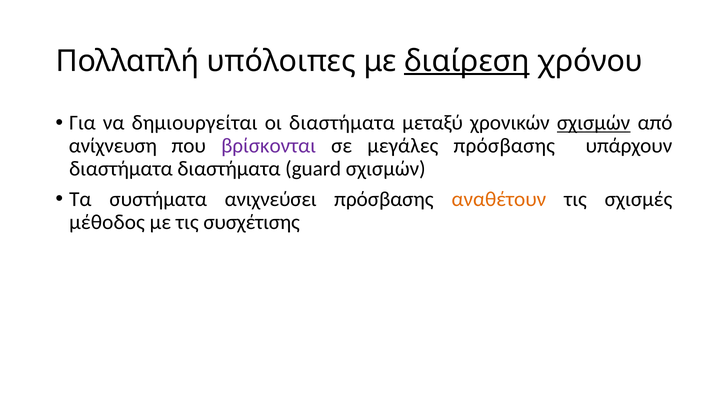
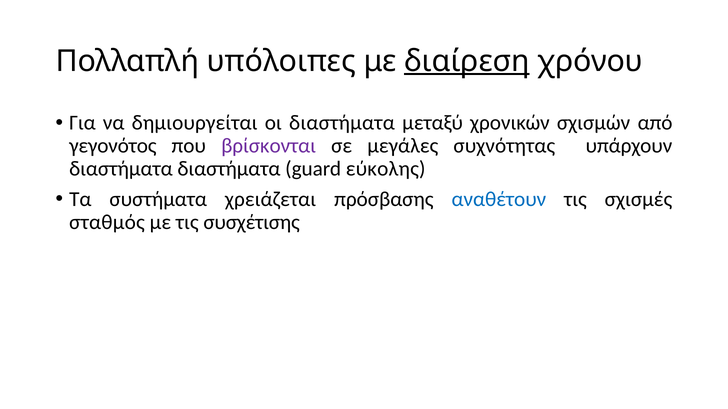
σχισμών underline: present -> none (594, 123)
ανίχνευση: ανίχνευση -> γεγονότος (113, 146)
μεγάλες πρόσβασης: πρόσβασης -> συχνότητας (504, 146)
guard σχισμών: σχισμών -> εύκολης (386, 169)
ανιχνεύσει: ανιχνεύσει -> χρειάζεται (271, 199)
αναθέτουν colour: orange -> blue (499, 199)
μέθοδος: μέθοδος -> σταθμός (107, 222)
